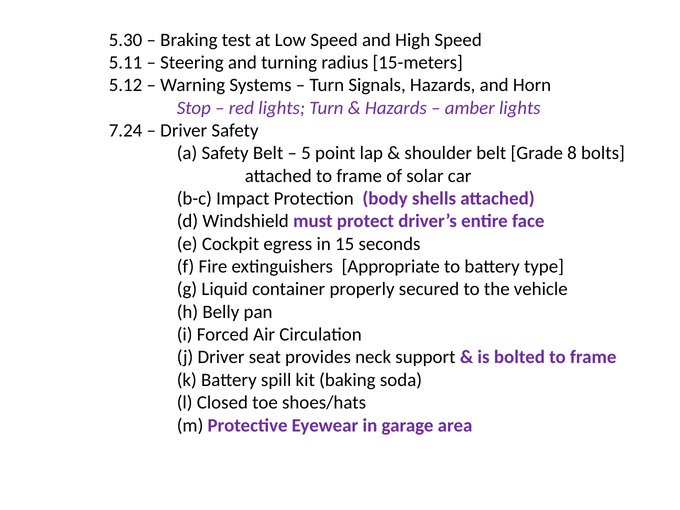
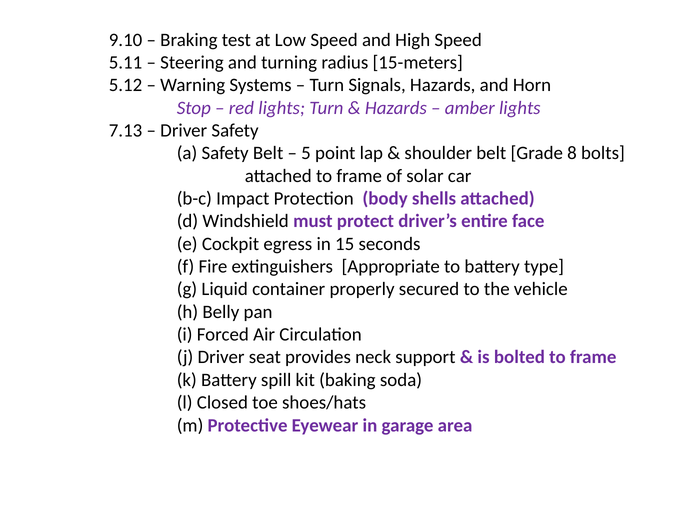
5.30: 5.30 -> 9.10 (126, 40)
7.24: 7.24 -> 7.13 (126, 130)
